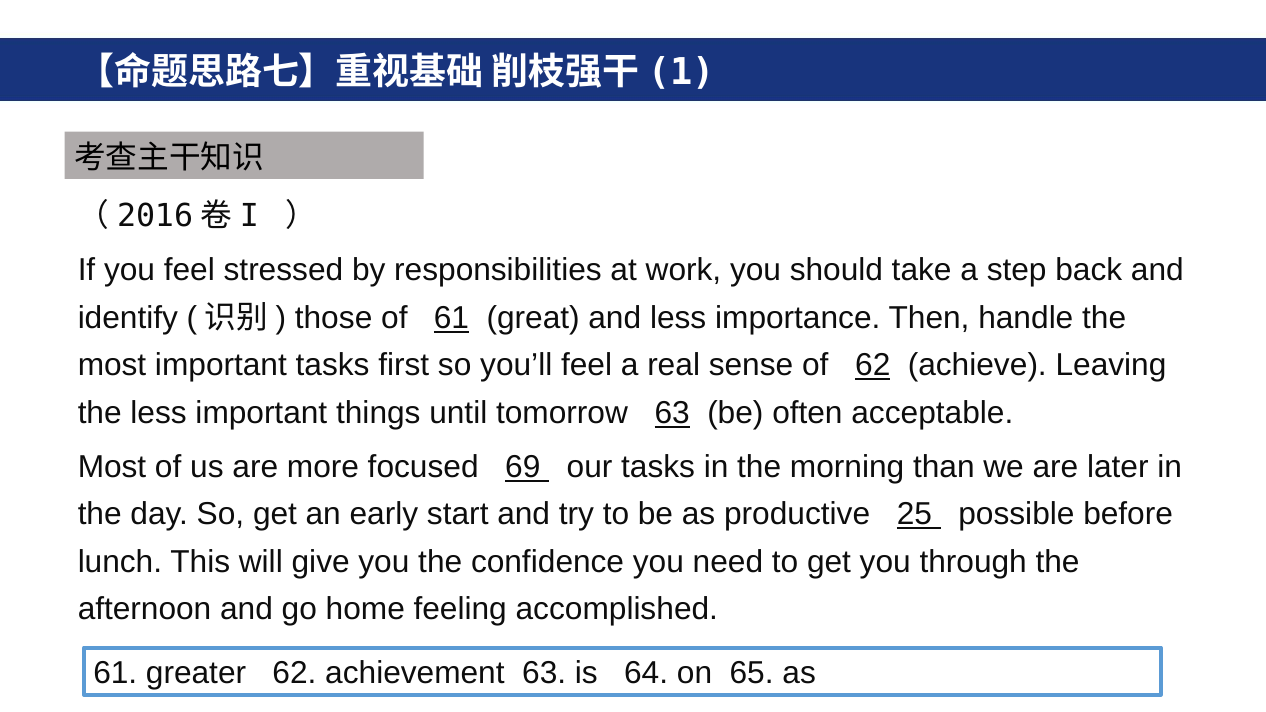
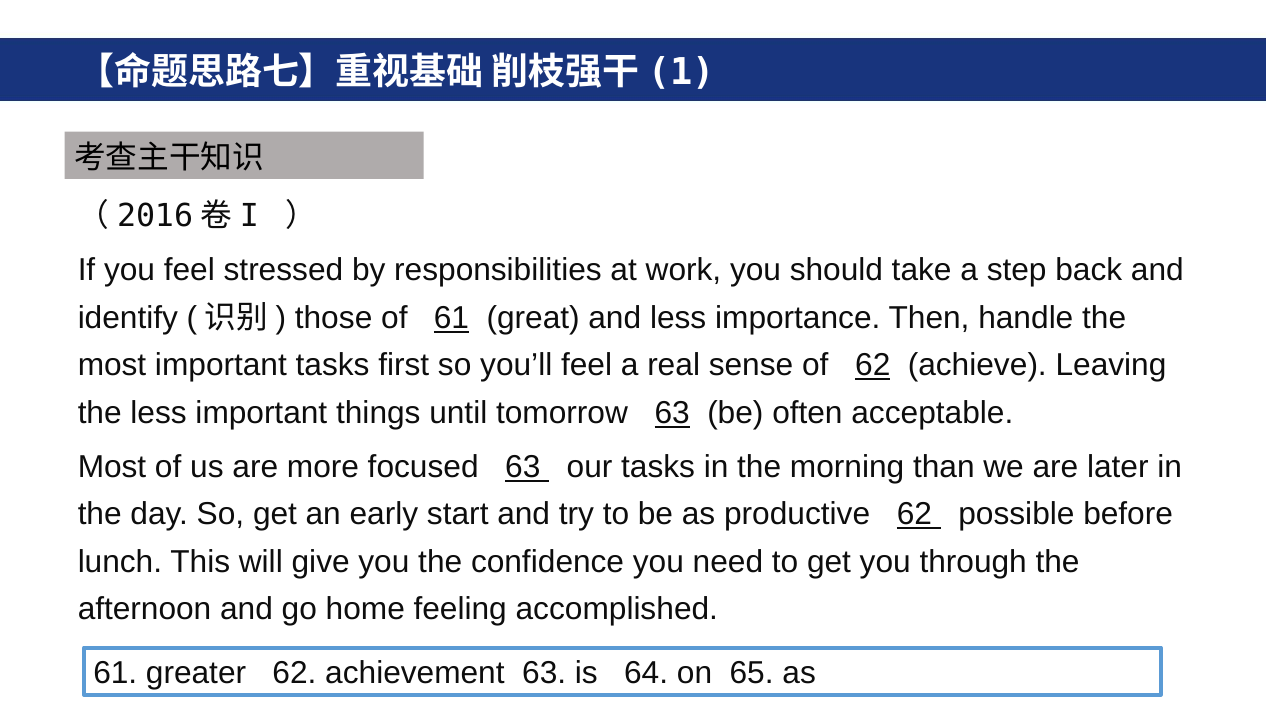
focused 69: 69 -> 63 (523, 467)
productive 25: 25 -> 62 (914, 514)
